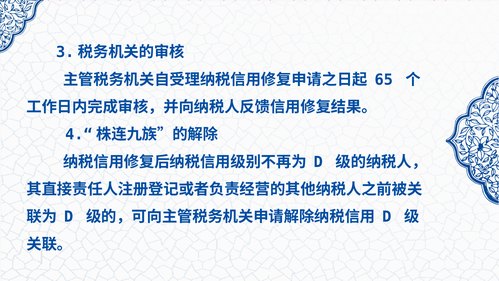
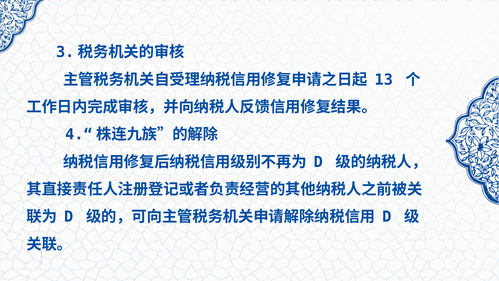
65: 65 -> 13 (384, 80)
